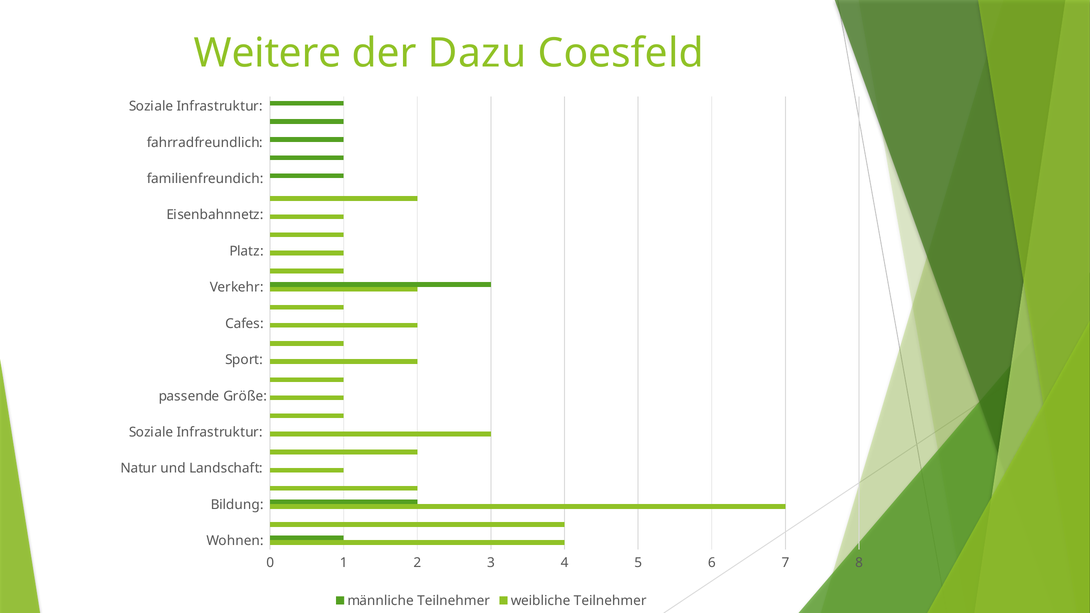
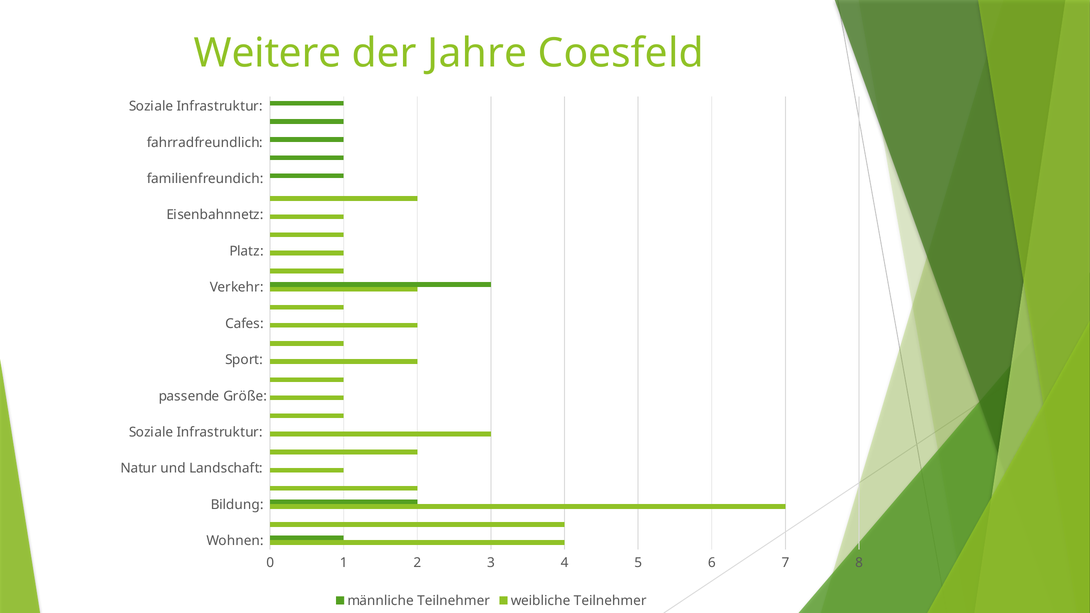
Dazu: Dazu -> Jahre (477, 53)
